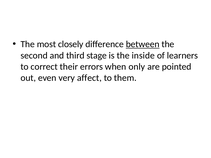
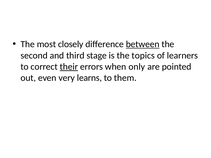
inside: inside -> topics (143, 56)
their underline: none -> present (69, 67)
affect: affect -> learns (89, 78)
